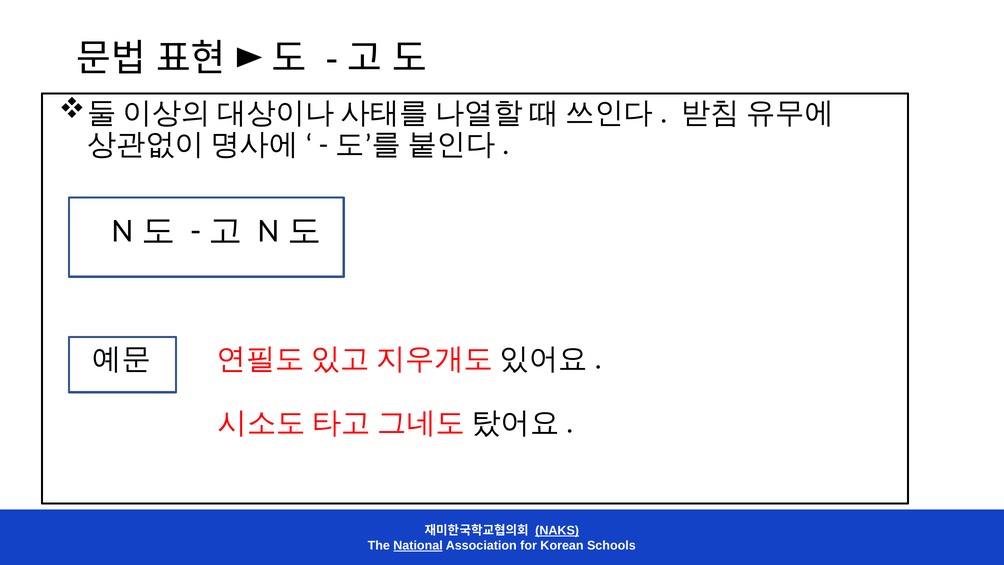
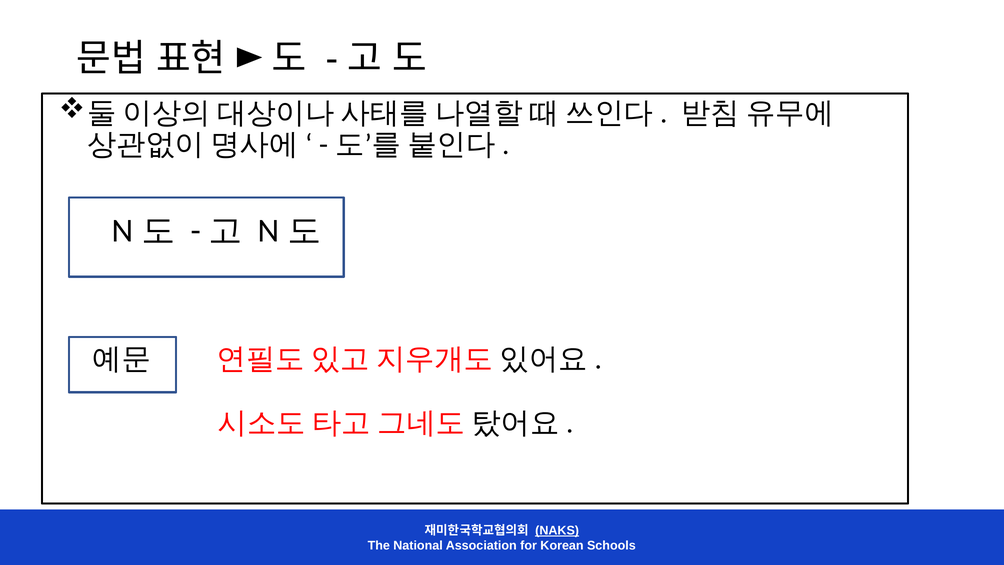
National underline: present -> none (418, 545)
